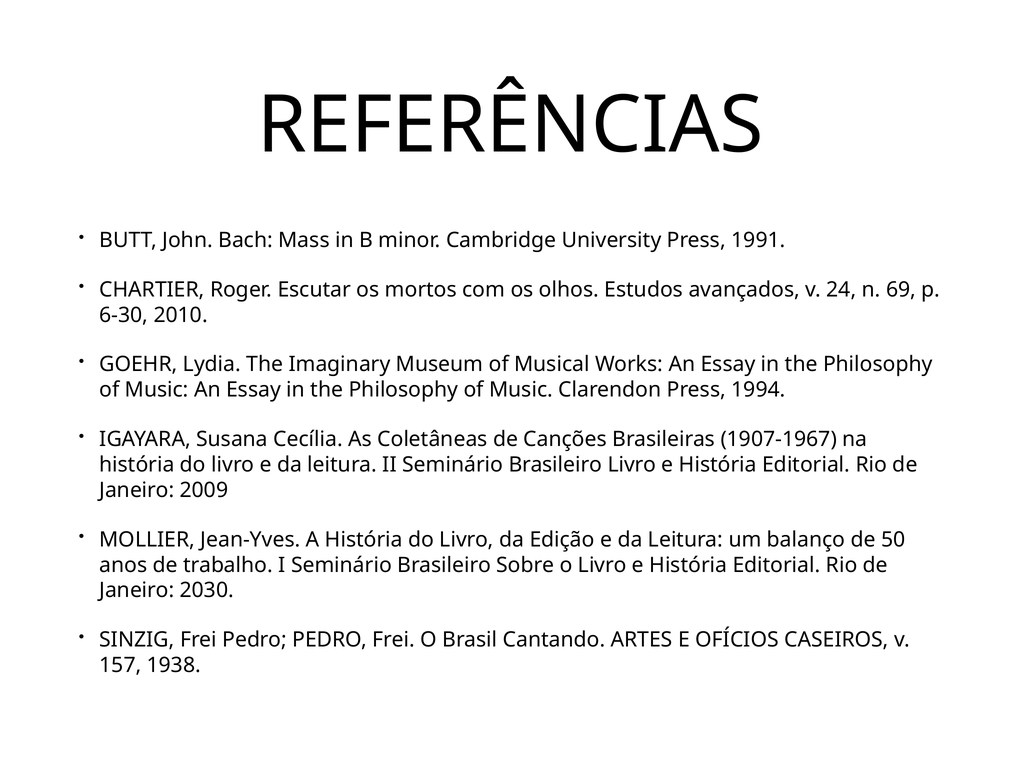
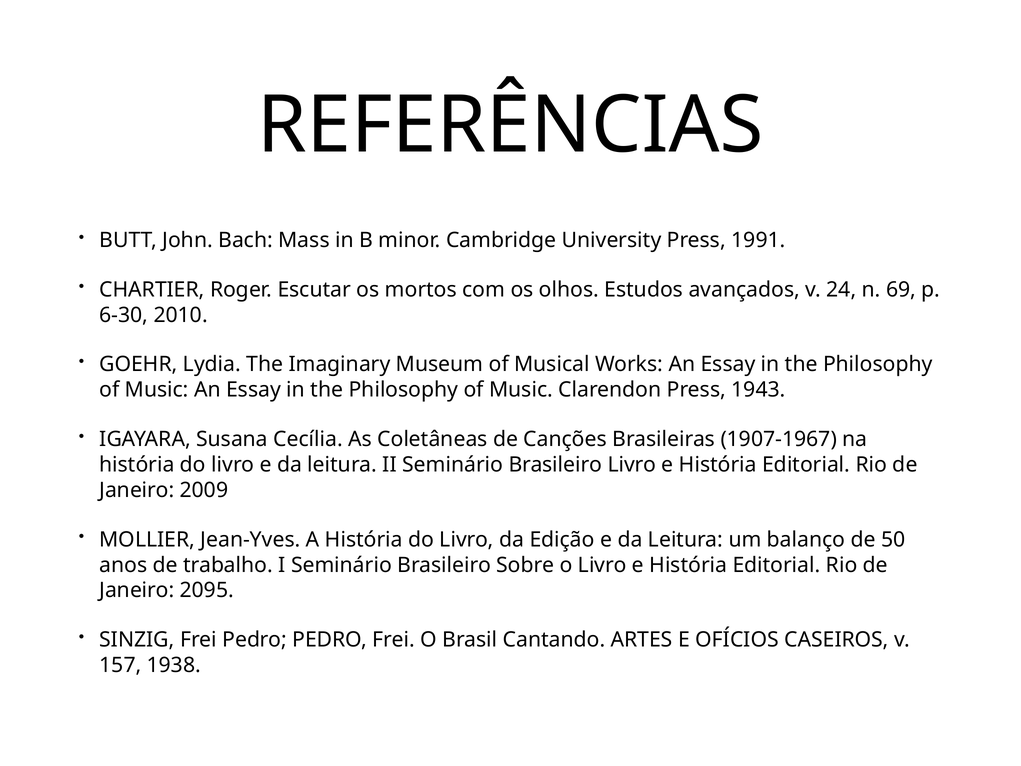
1994: 1994 -> 1943 (758, 390)
2030: 2030 -> 2095 (207, 590)
